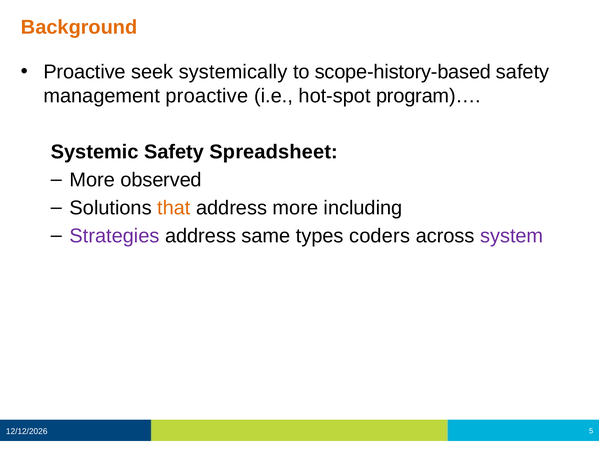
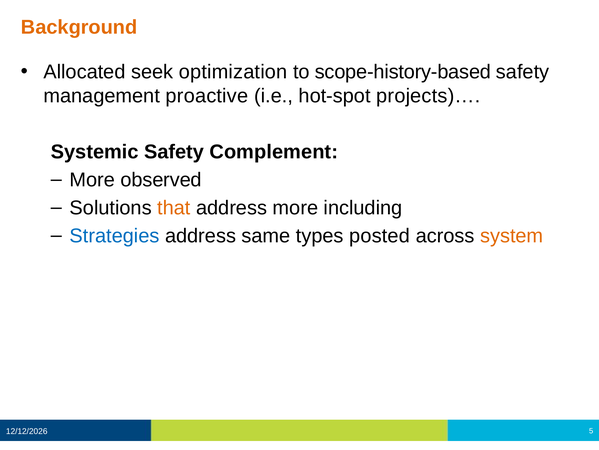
Proactive: Proactive -> Allocated (84, 72)
systemically: systemically -> optimization (233, 72)
program)…: program)… -> projects)… (428, 96)
Spreadsheet: Spreadsheet -> Complement (274, 152)
Strategies colour: purple -> blue (115, 236)
coders: coders -> posted (380, 236)
system colour: purple -> orange (512, 236)
